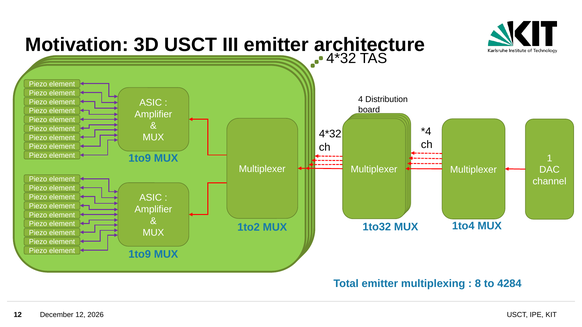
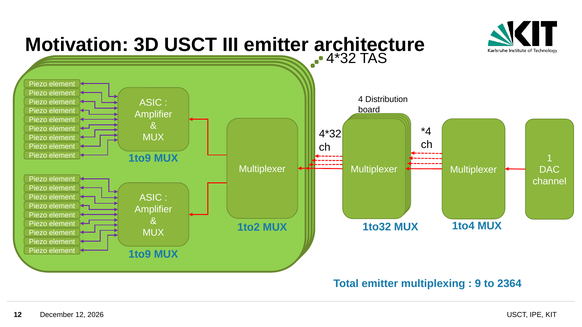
8: 8 -> 9 (478, 284)
4284: 4284 -> 2364 (509, 284)
